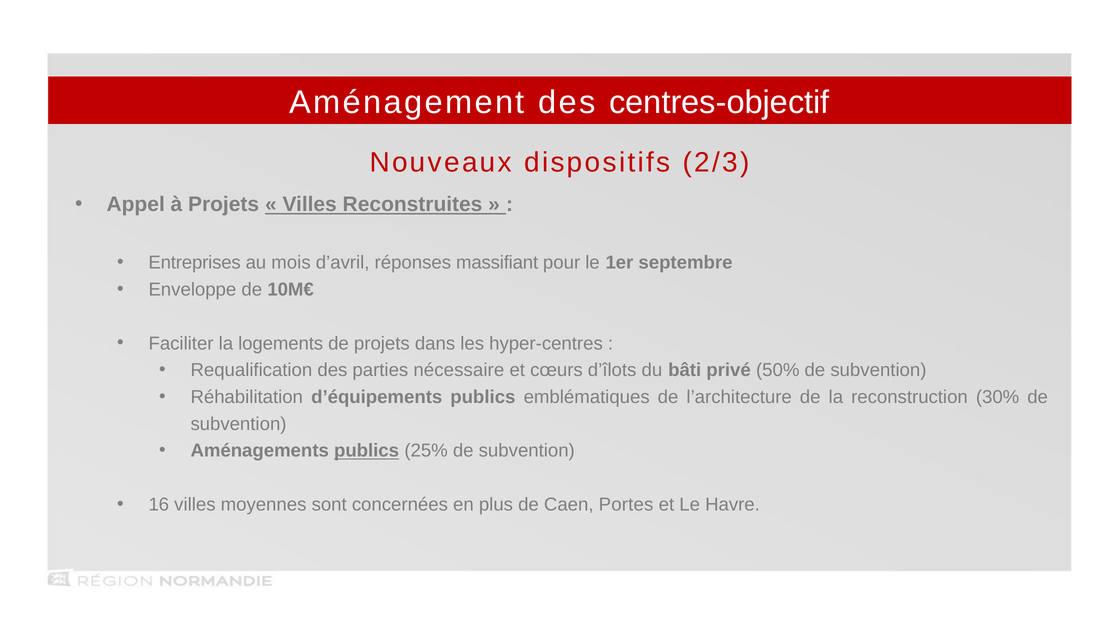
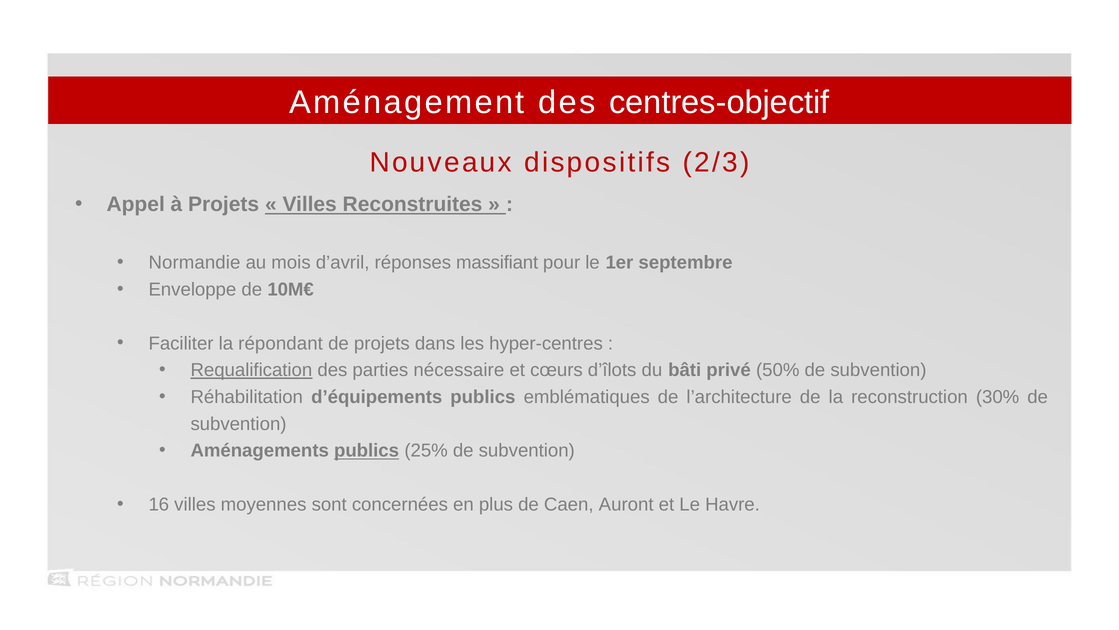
Entreprises: Entreprises -> Normandie (194, 263)
logements: logements -> répondant (281, 343)
Requalification underline: none -> present (251, 370)
Portes: Portes -> Auront (626, 504)
